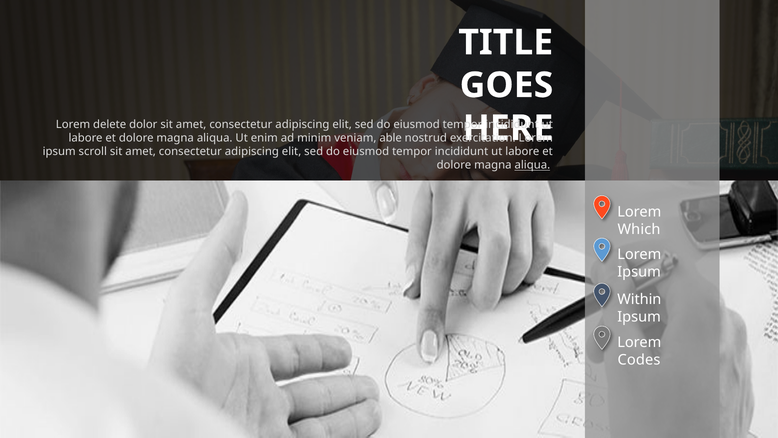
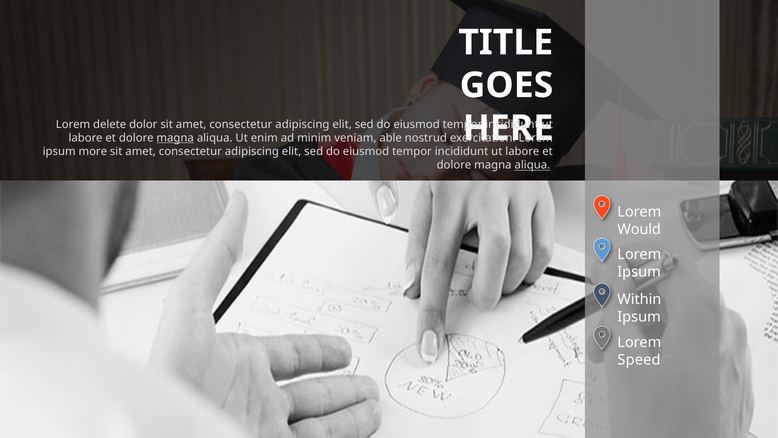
magna underline: none -> present (175, 138)
scroll: scroll -> more (93, 151)
Which: Which -> Would (639, 229)
Codes: Codes -> Speed (639, 360)
